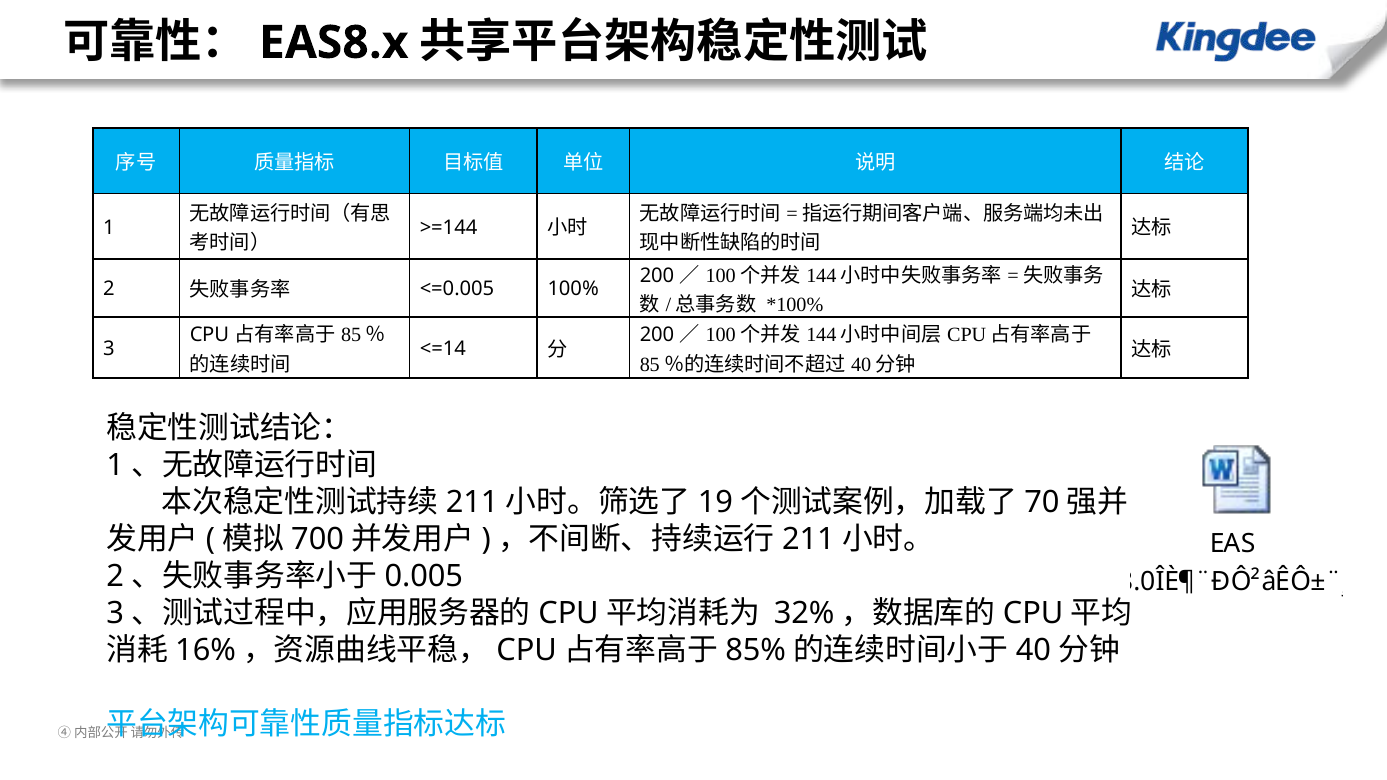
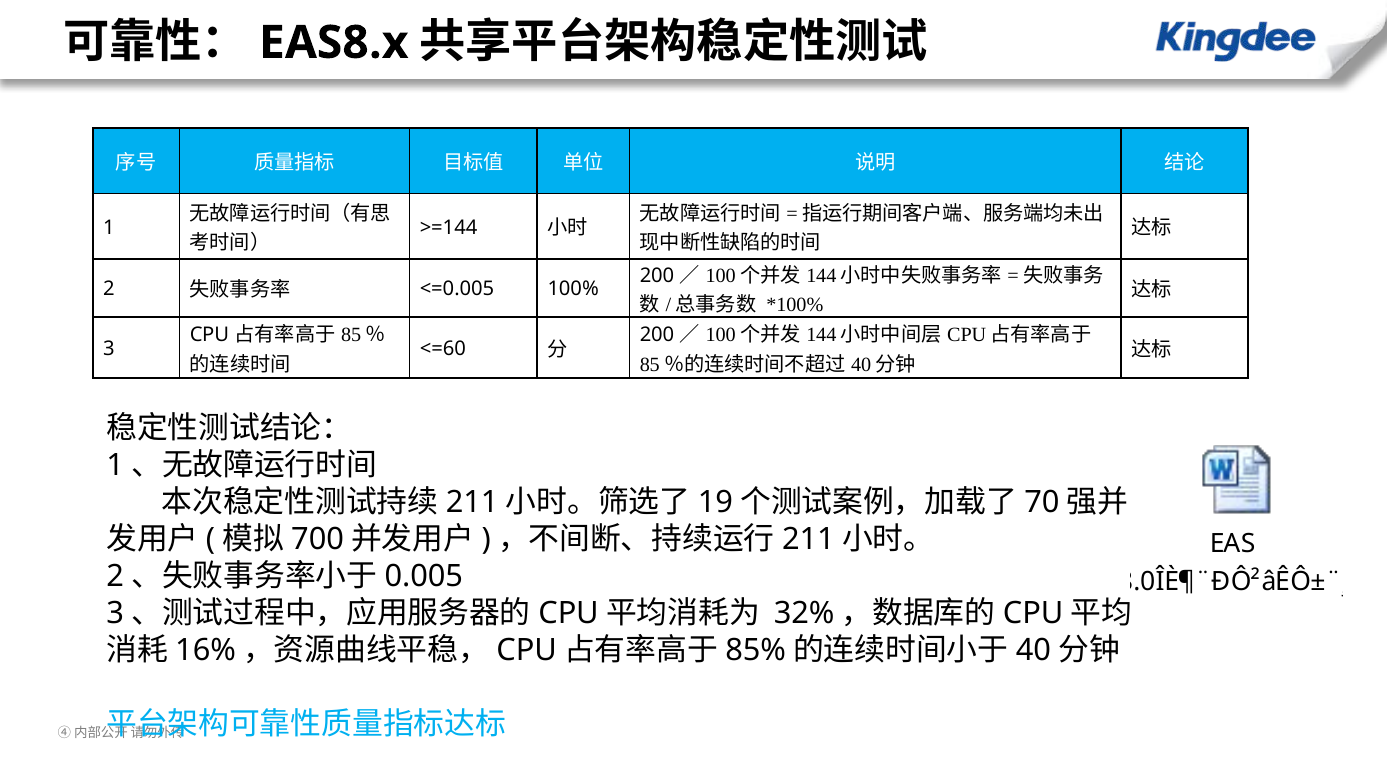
<=14: <=14 -> <=60 (443, 349)
